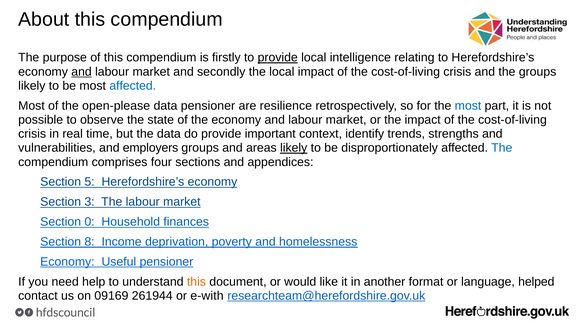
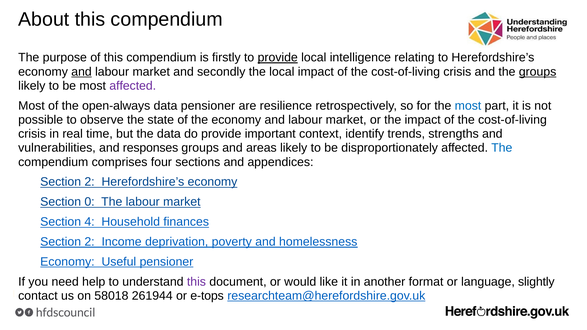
groups underline: none -> present (538, 72)
affected colour: blue -> purple (133, 86)
open-please: open-please -> open-always (116, 106)
employers: employers -> responses (151, 148)
likely underline: present -> none (294, 148)
5: 5 -> 2 (90, 182)
3: 3 -> 0 (90, 202)
0: 0 -> 4 (90, 222)
8: 8 -> 2 (90, 242)
this colour: orange -> purple (196, 282)
helped: helped -> slightly (536, 282)
09169: 09169 -> 58018 (111, 296)
e-with: e-with -> e-tops (207, 296)
